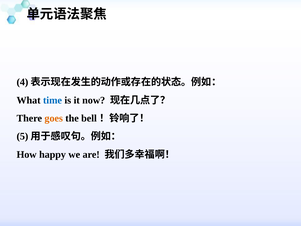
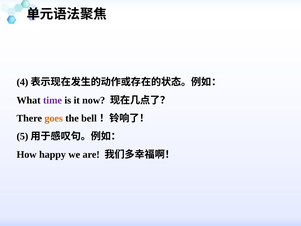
time colour: blue -> purple (52, 100)
